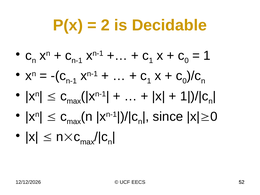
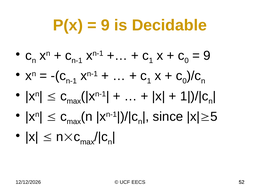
2: 2 -> 9 (105, 25)
1: 1 -> 9 (207, 56)
0: 0 -> 5 (214, 117)
